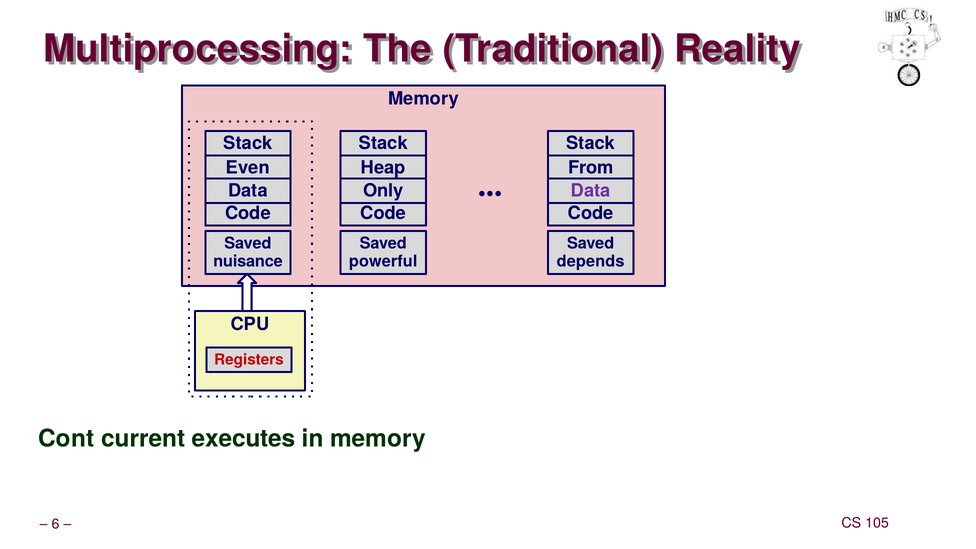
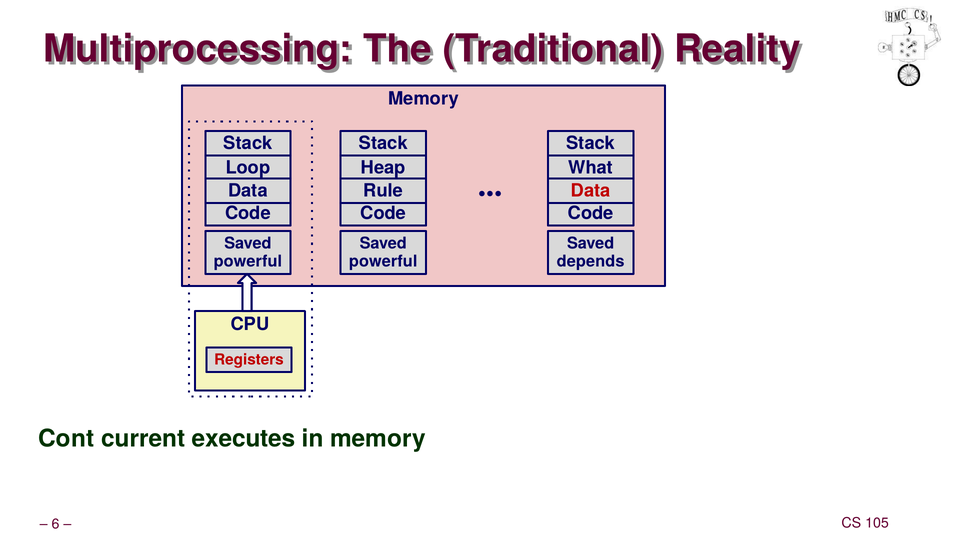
Even: Even -> Loop (248, 168)
From: From -> What (591, 168)
Only: Only -> Rule (383, 191)
Data colour: purple -> red (591, 191)
nuisance: nuisance -> powerful (248, 261)
